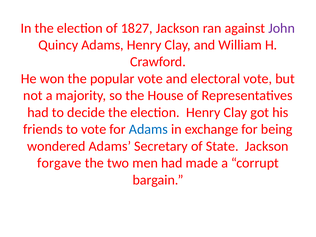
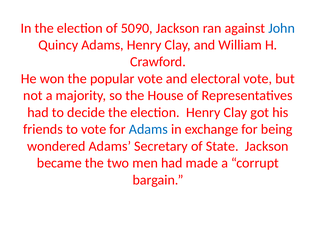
1827: 1827 -> 5090 (137, 28)
John colour: purple -> blue (282, 28)
forgave: forgave -> became (59, 163)
